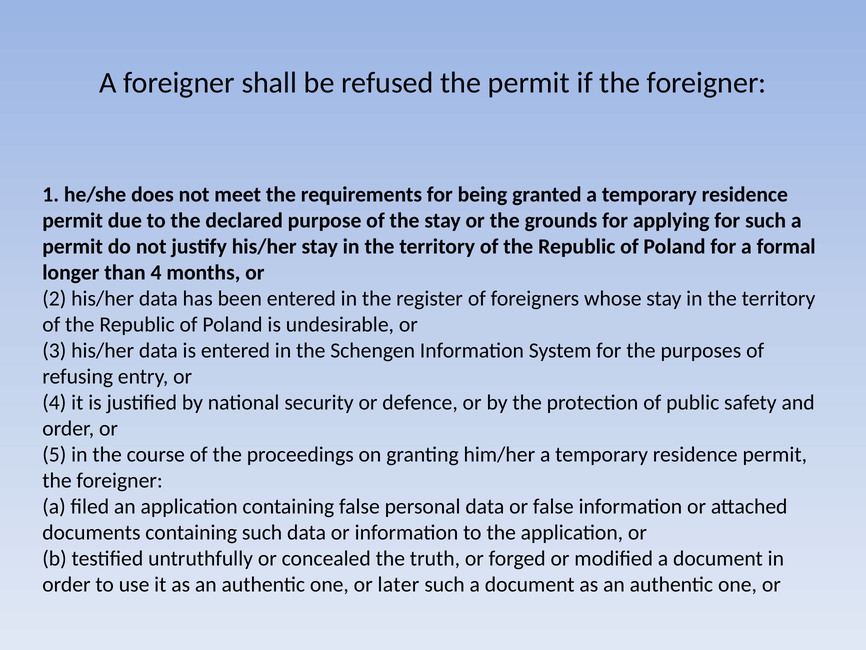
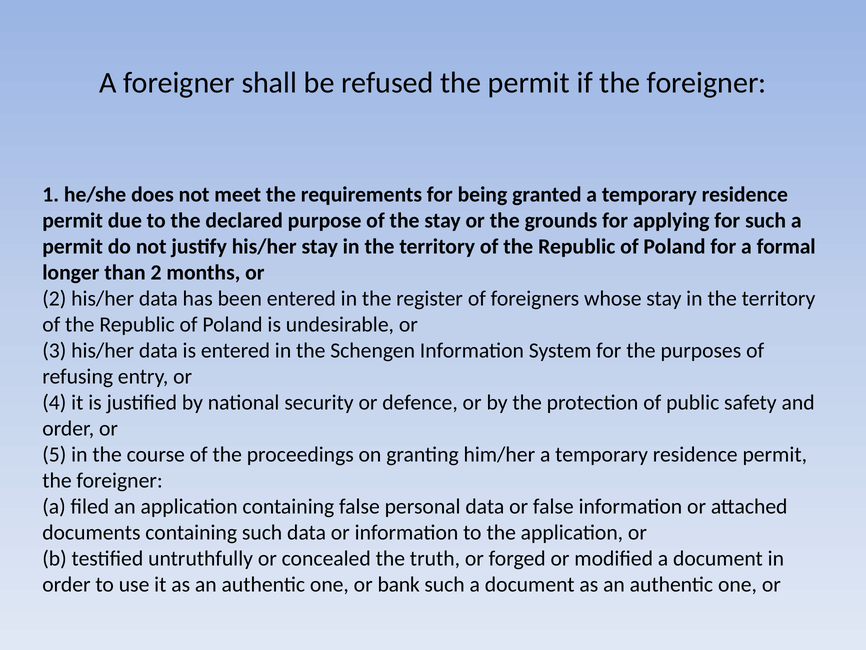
than 4: 4 -> 2 (156, 273)
later: later -> bank (399, 584)
